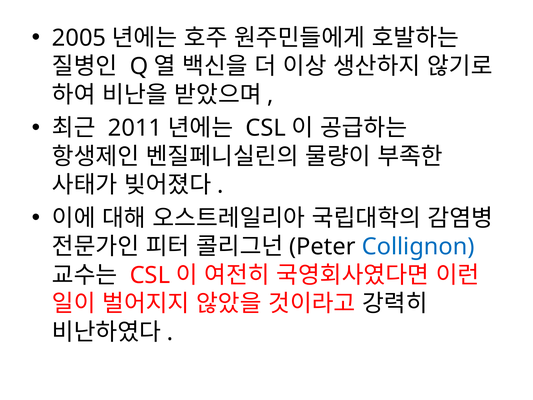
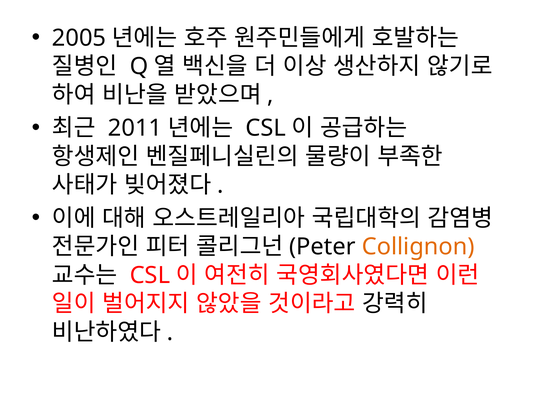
Collignon colour: blue -> orange (418, 247)
